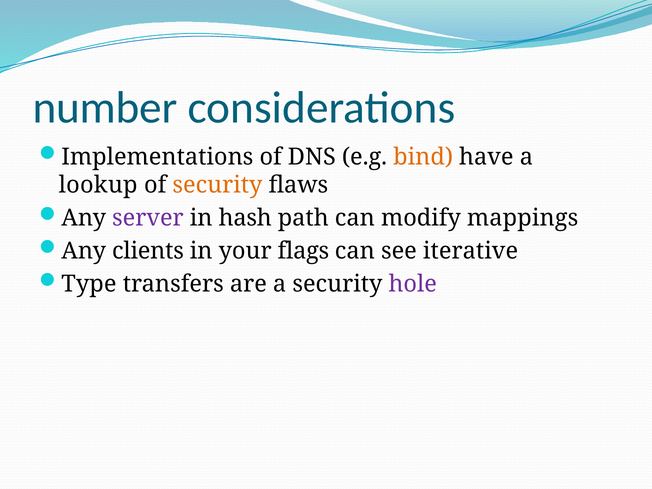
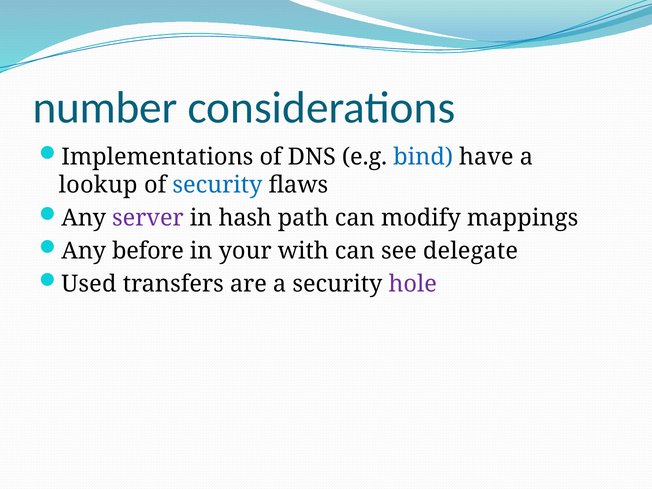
bind colour: orange -> blue (423, 157)
security colour: orange -> blue (217, 185)
clients: clients -> before (148, 251)
flags: flags -> with (303, 251)
iterative: iterative -> delegate (470, 251)
Type: Type -> Used (89, 284)
